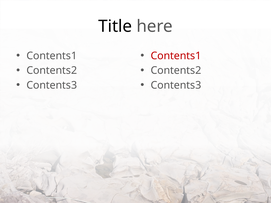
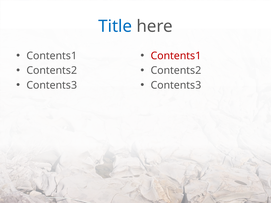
Title colour: black -> blue (115, 26)
